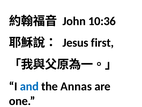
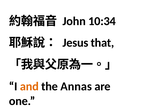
10:36: 10:36 -> 10:34 (102, 21)
first: first -> that (102, 42)
and colour: blue -> orange (29, 86)
